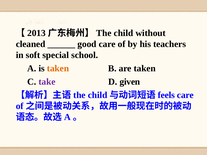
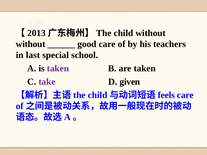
cleaned: cleaned -> without (31, 44)
soft: soft -> last (33, 55)
taken colour: orange -> purple (58, 68)
